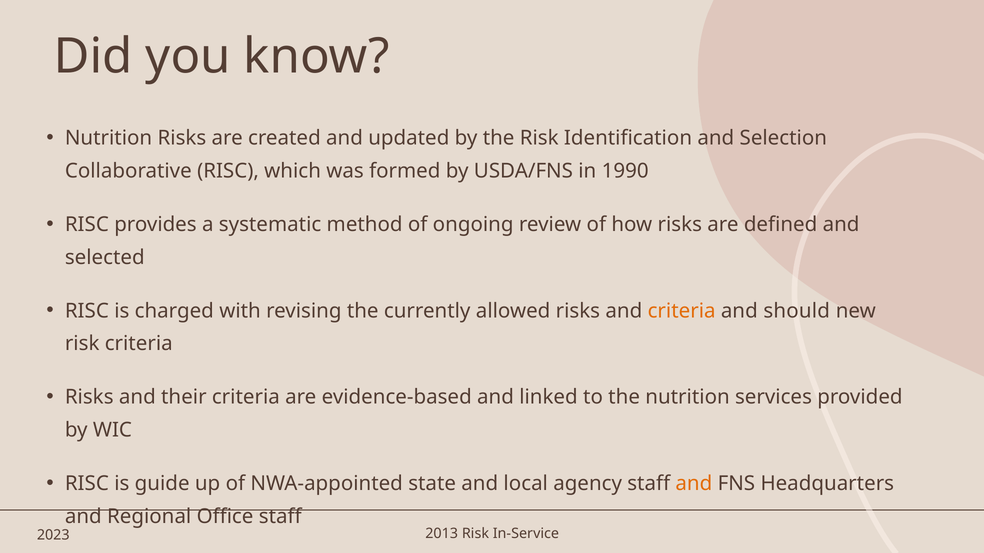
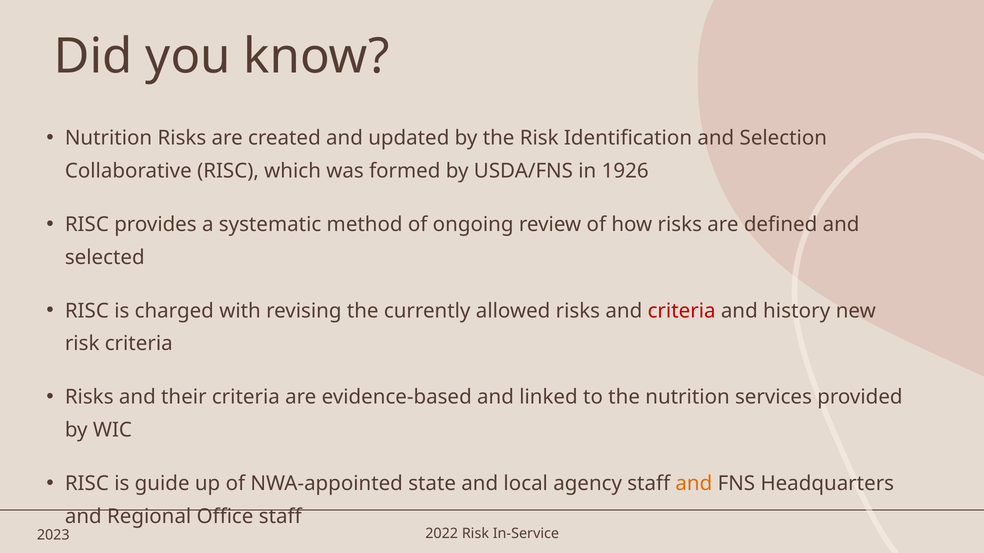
1990: 1990 -> 1926 (625, 171)
criteria colour: orange -> red (682, 311)
should: should -> history (797, 311)
2013: 2013 -> 2022 (442, 534)
